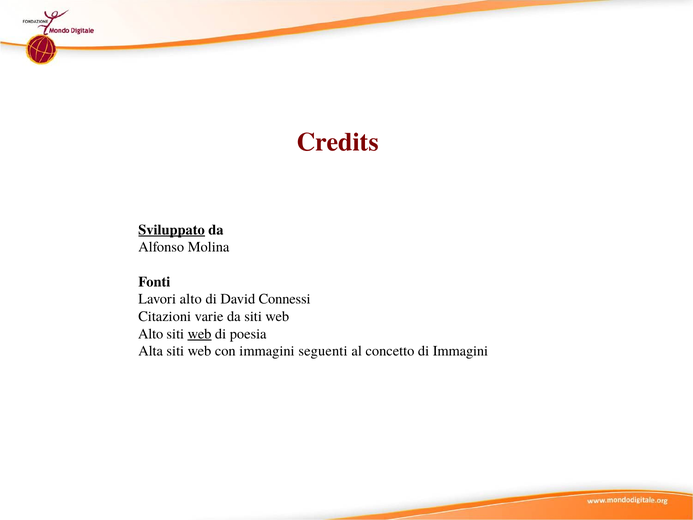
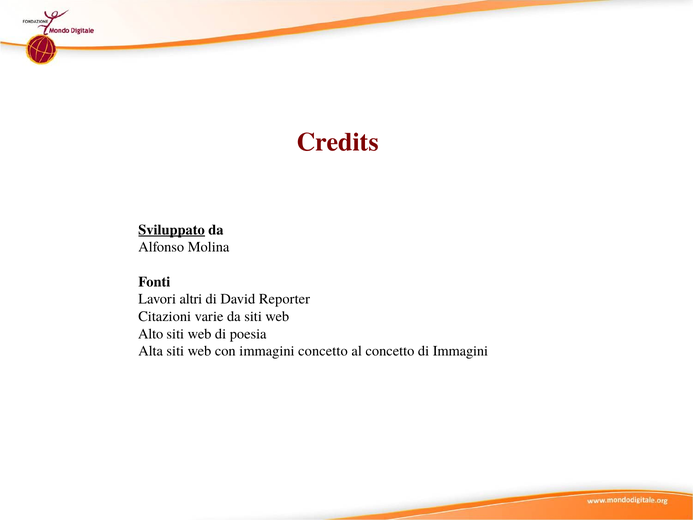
Lavori alto: alto -> altri (191, 299)
Connessi: Connessi -> Reporter (284, 299)
web underline: present -> none (200, 334)
immagini seguenti: seguenti -> concetto (323, 351)
